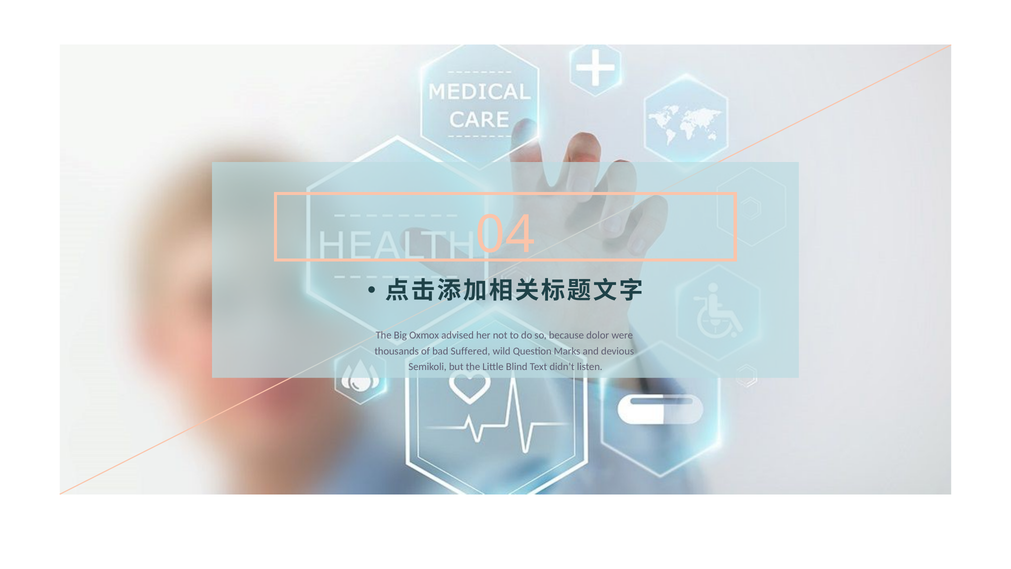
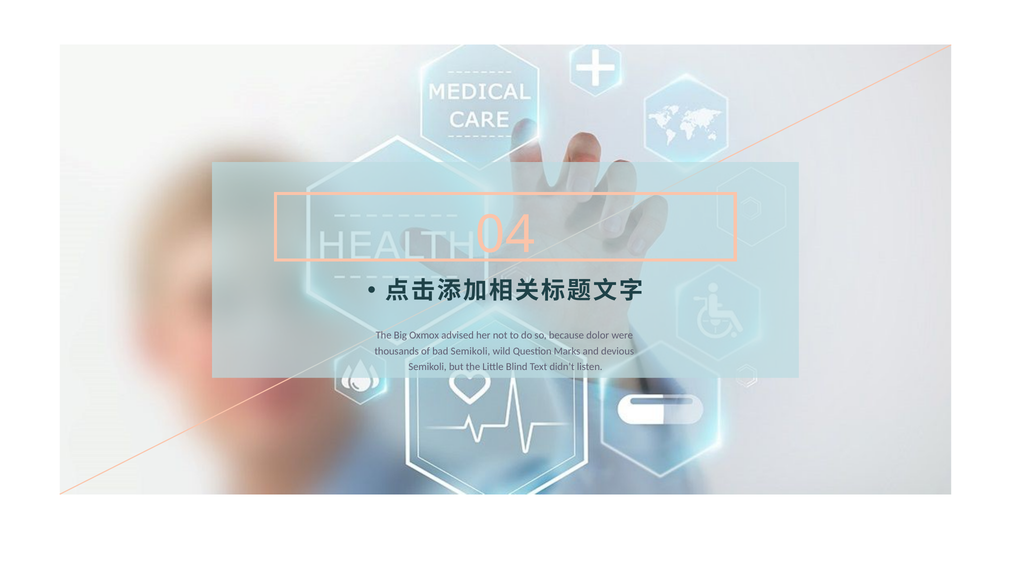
bad Suffered: Suffered -> Semikoli (470, 351)
